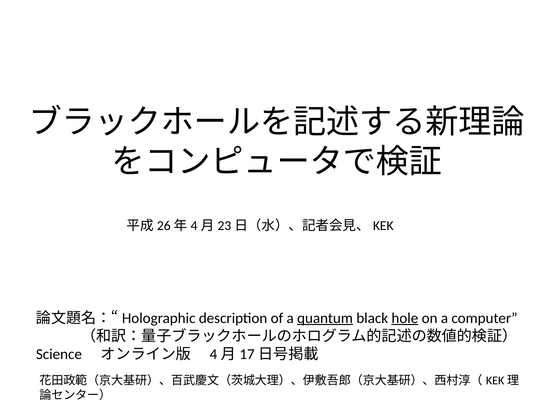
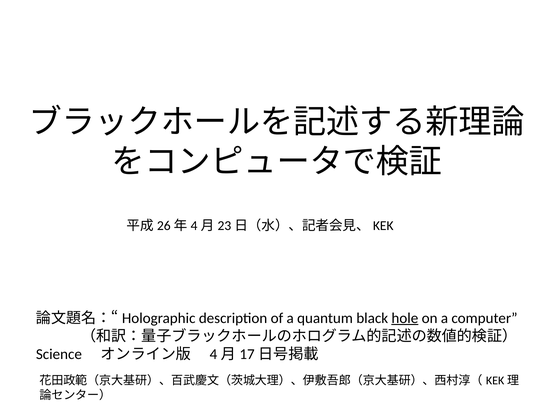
quantum underline: present -> none (325, 318)
